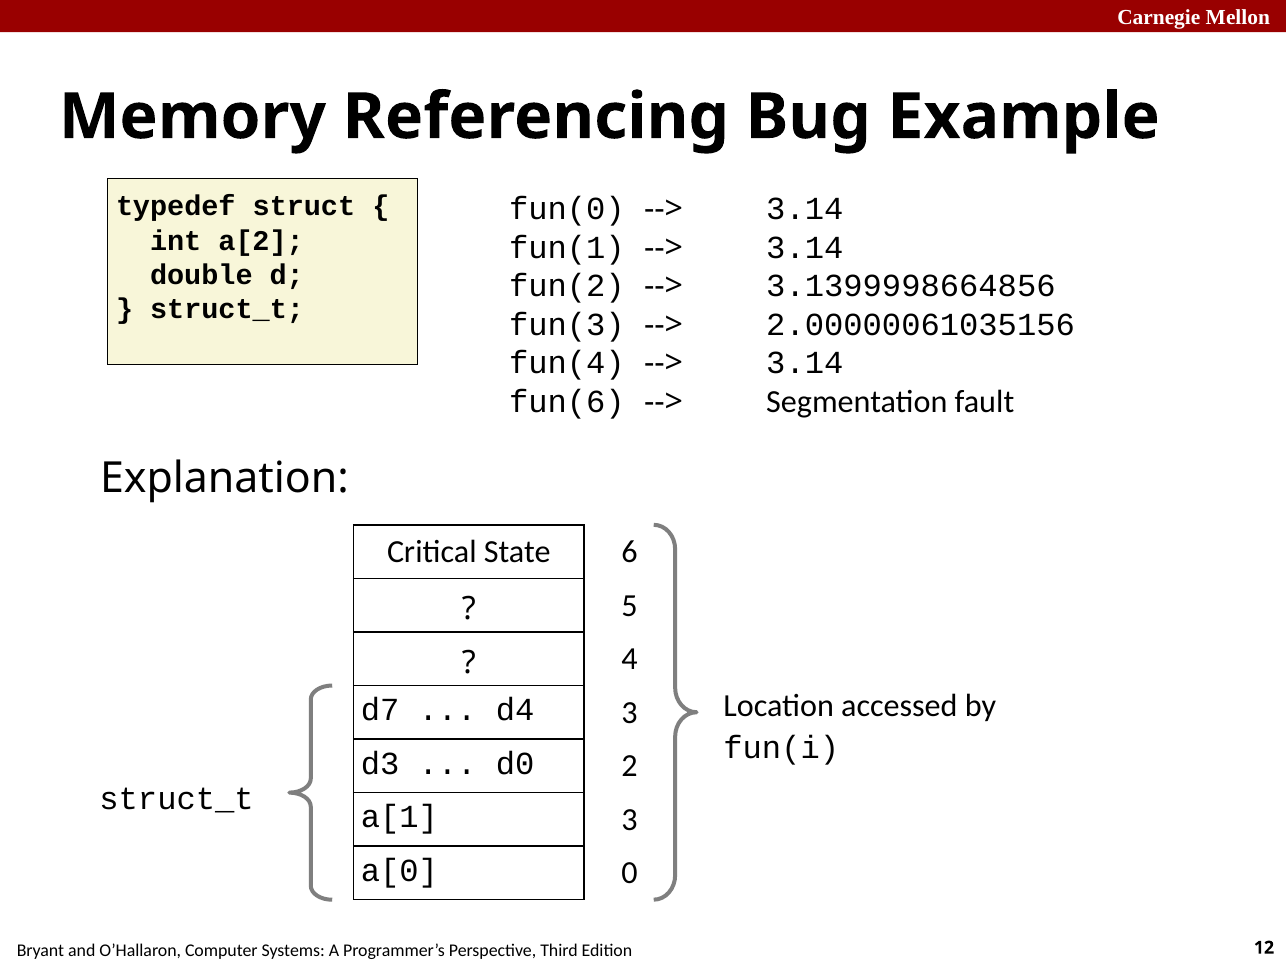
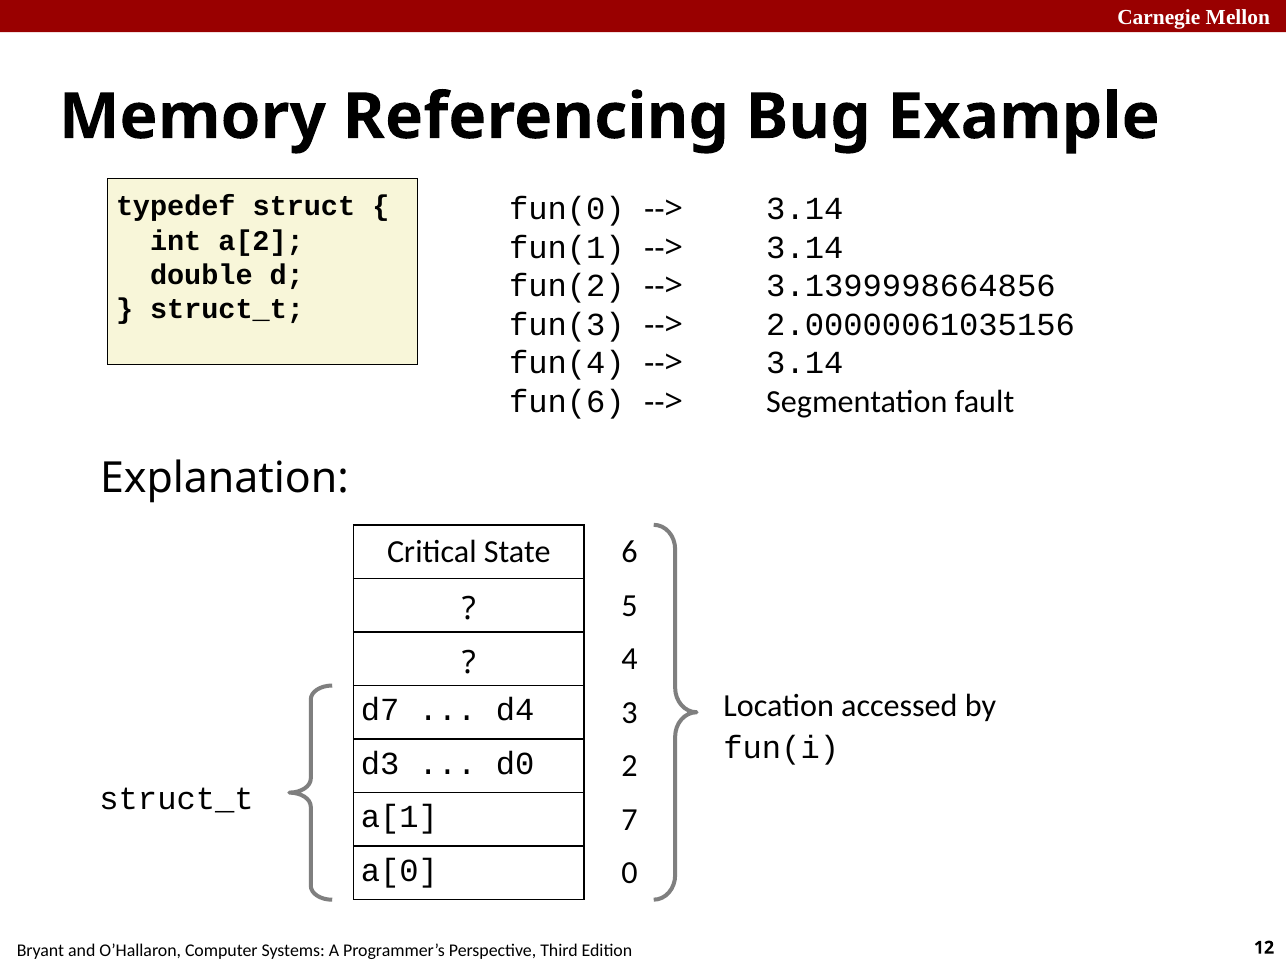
a[1 3: 3 -> 7 (629, 820)
